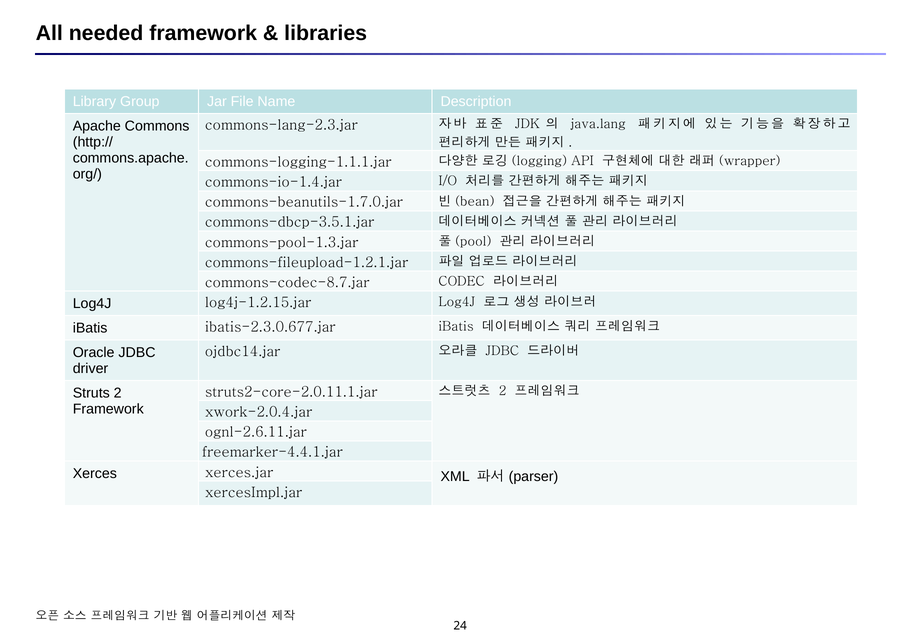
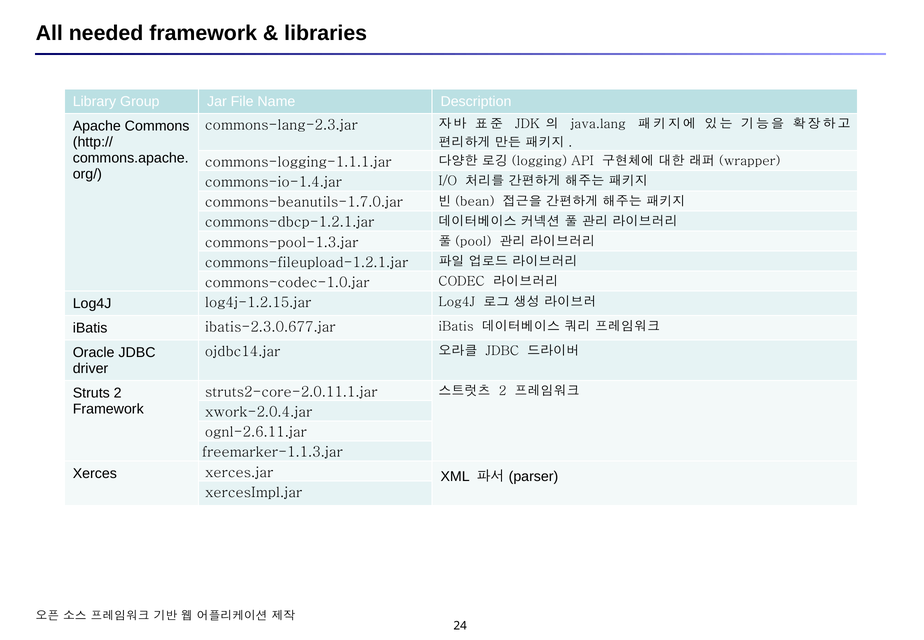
commons-dbcp-3.5.1.jar: commons-dbcp-3.5.1.jar -> commons-dbcp-1.2.1.jar (290, 222)
commons-codec-8.7.jar: commons-codec-8.7.jar -> commons-codec-1.0.jar (287, 282)
freemarker-4.4.1.jar: freemarker-4.4.1.jar -> freemarker-1.1.3.jar (272, 452)
